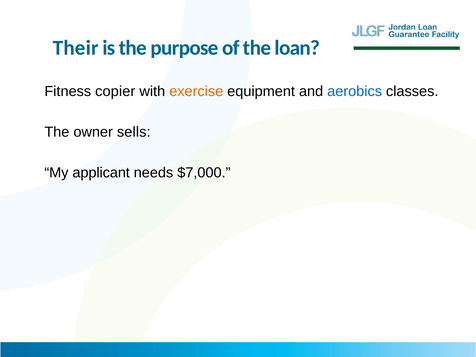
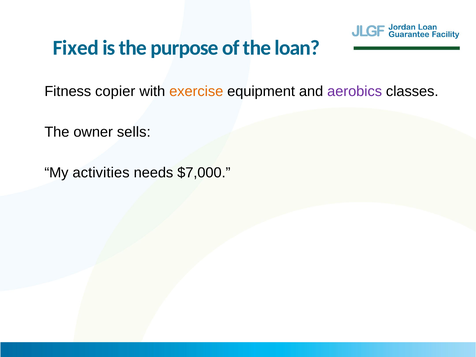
Their: Their -> Fixed (76, 48)
aerobics colour: blue -> purple (355, 91)
applicant: applicant -> activities (101, 173)
